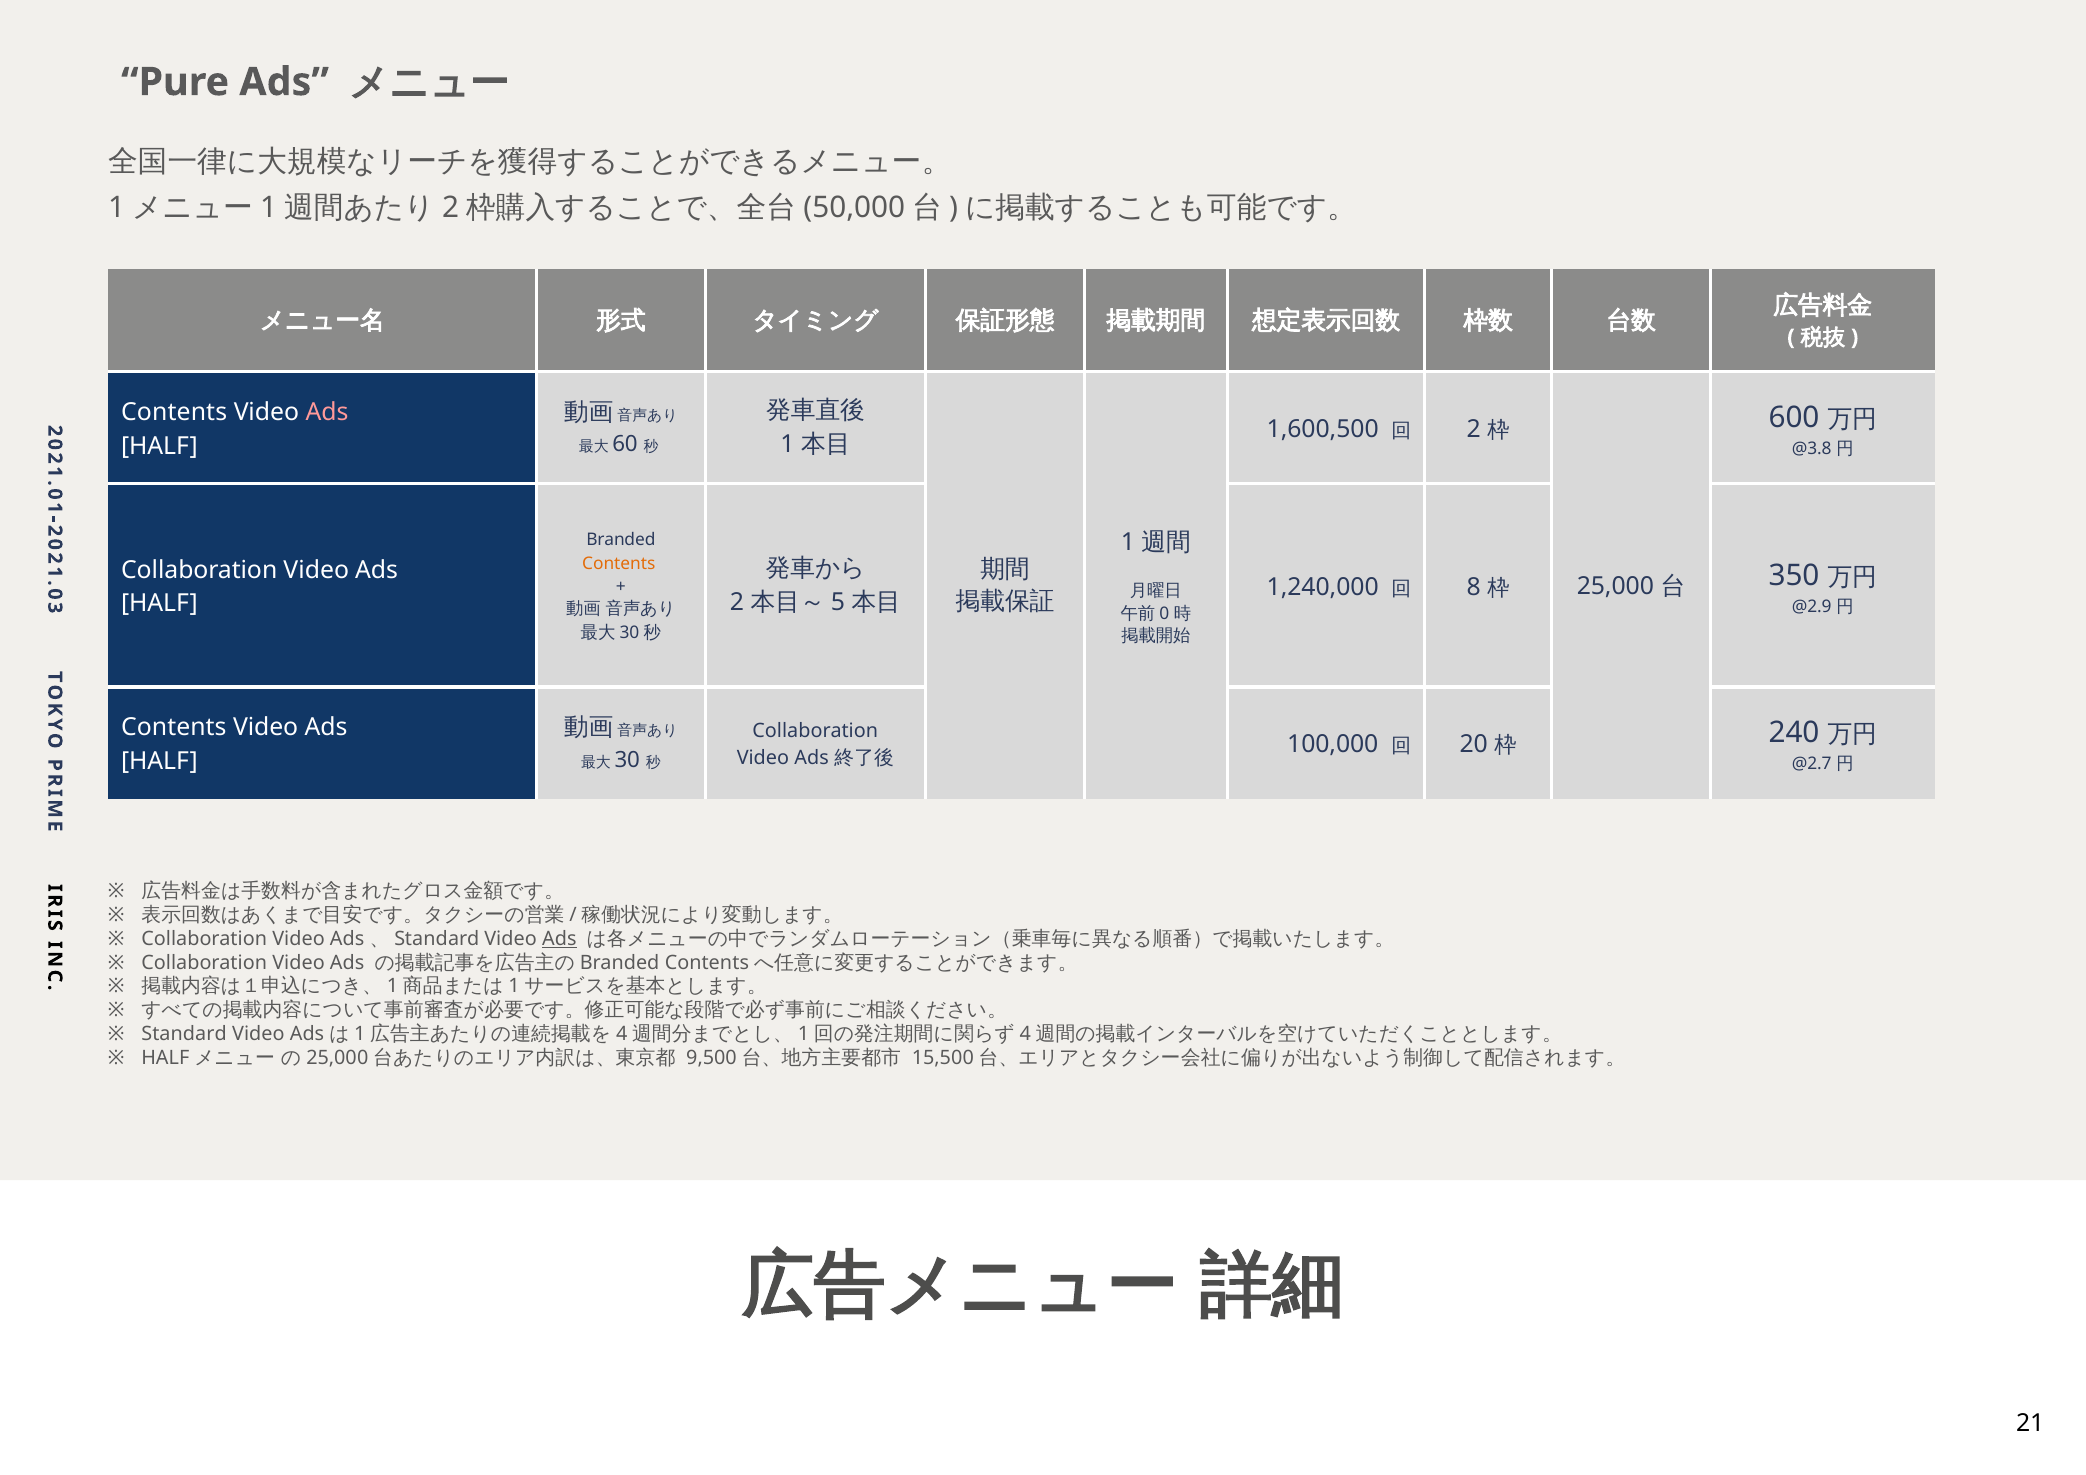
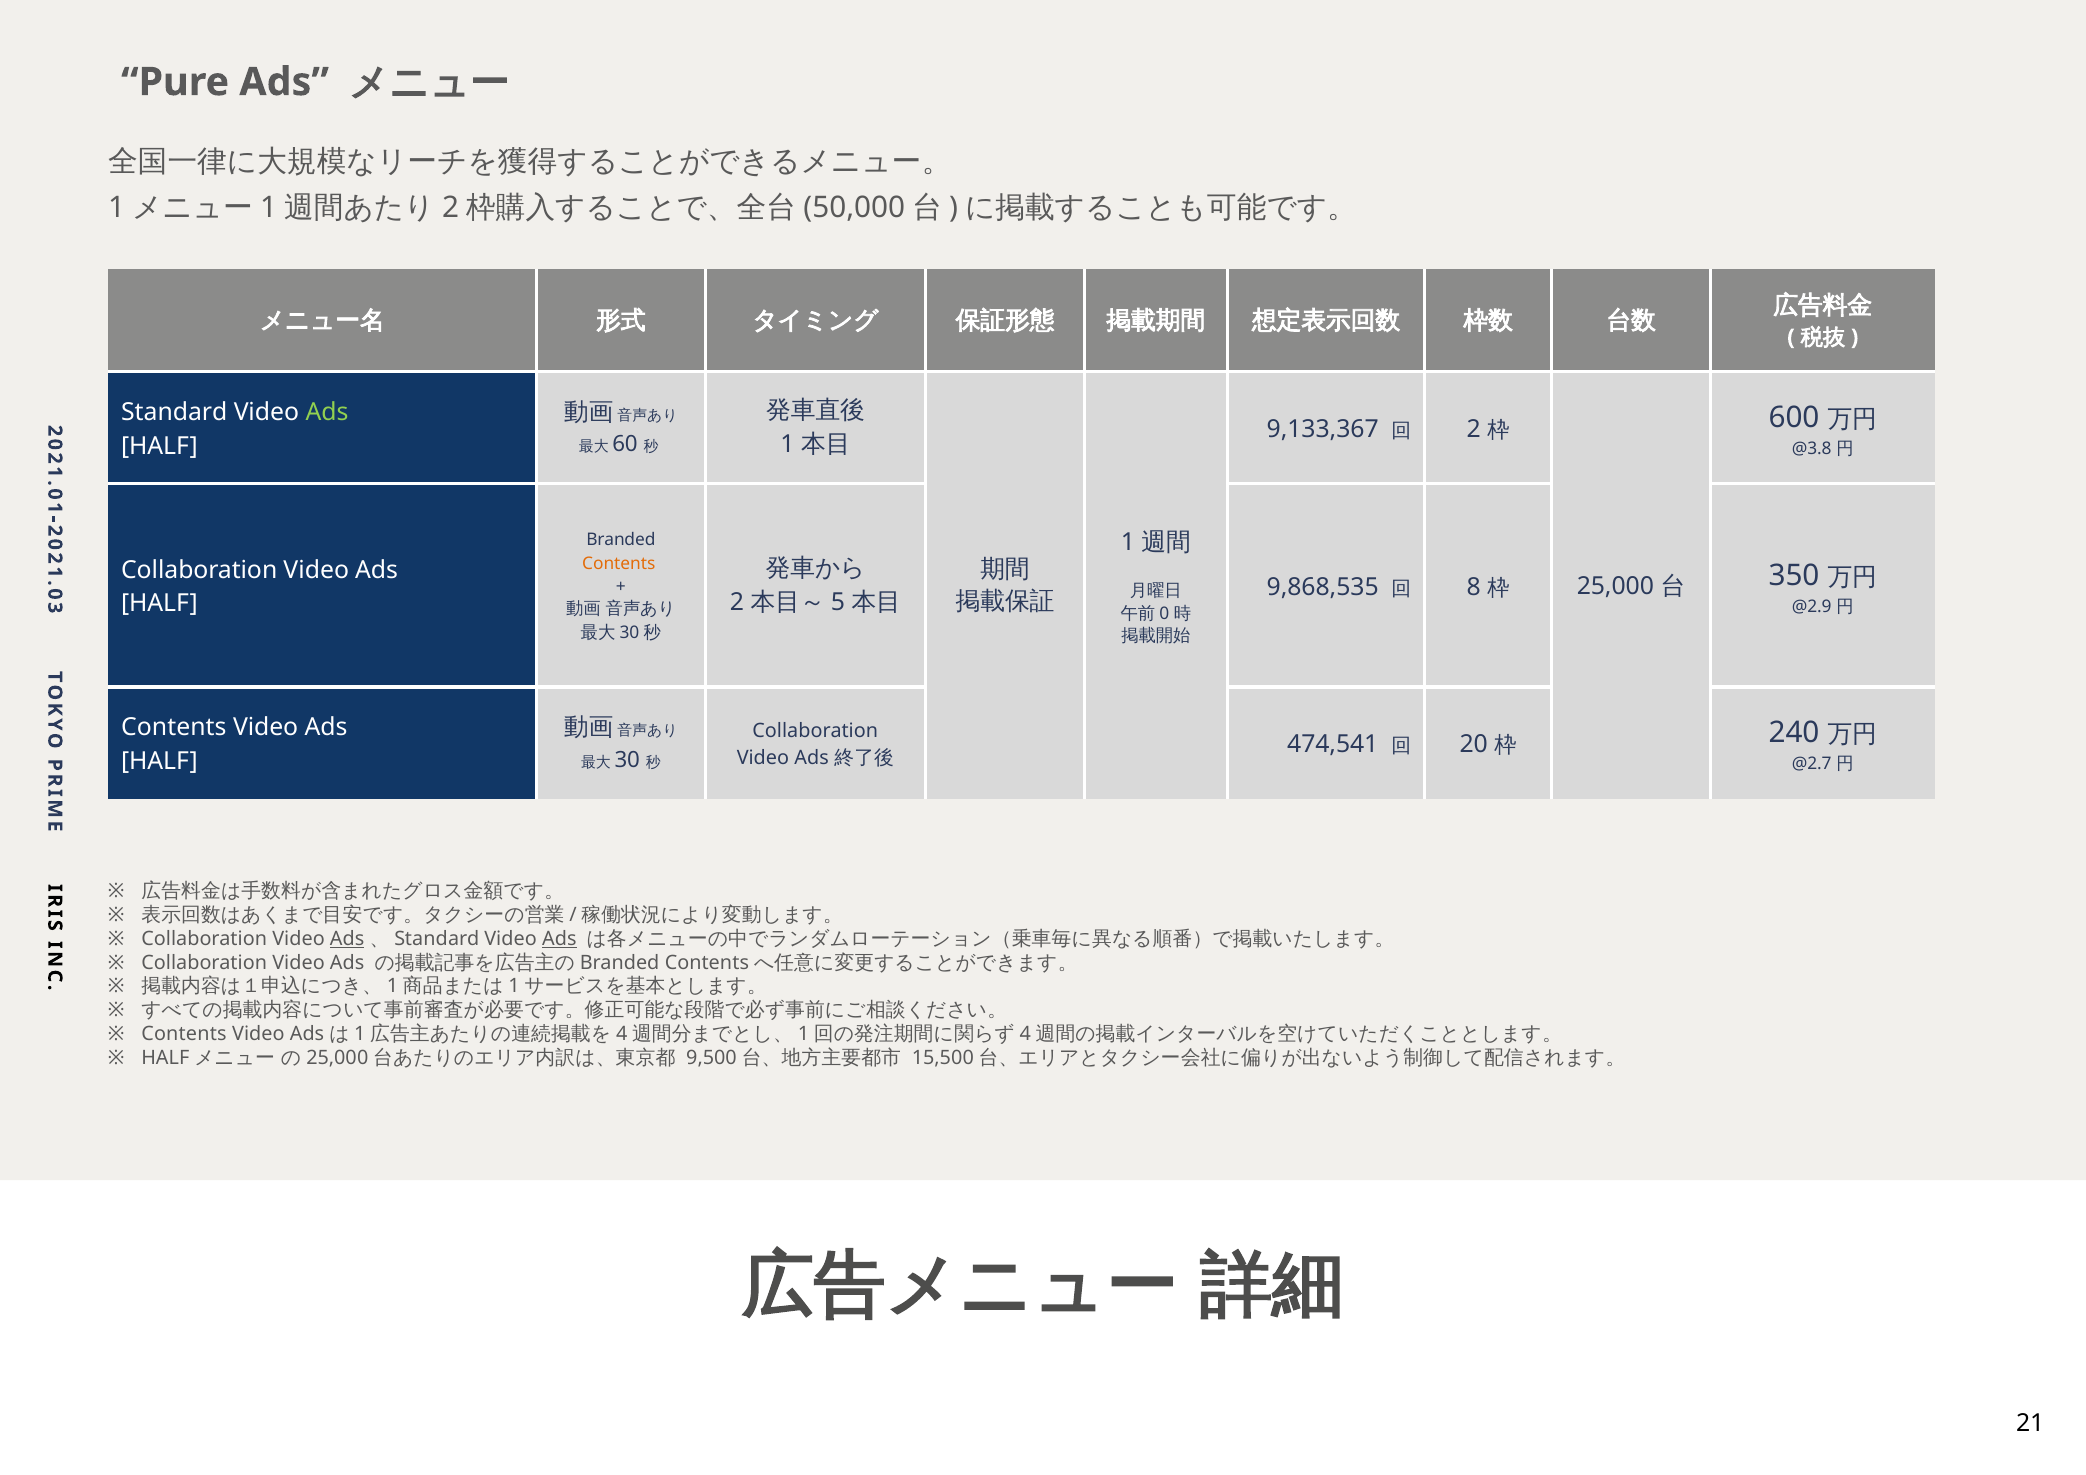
Contents: Contents -> Standard (174, 412)
Ads colour: pink -> light green (327, 412)
1,600,500: 1,600,500 -> 9,133,367 (1323, 429)
1,240,000: 1,240,000 -> 9,868,535 (1323, 587)
100,000: 100,000 -> 474,541 (1333, 744)
Ads underline: none -> present (347, 939)
Standard: Standard -> Contents (184, 1034)
